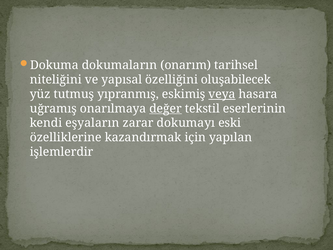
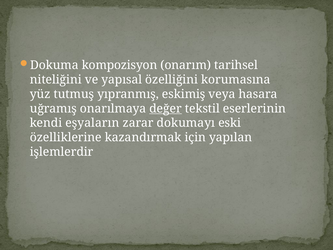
dokumaların: dokumaların -> kompozisyon (120, 65)
oluşabilecek: oluşabilecek -> korumasına (236, 80)
veya underline: present -> none (222, 94)
